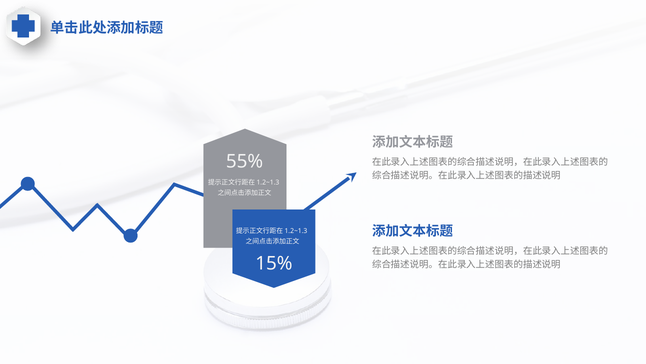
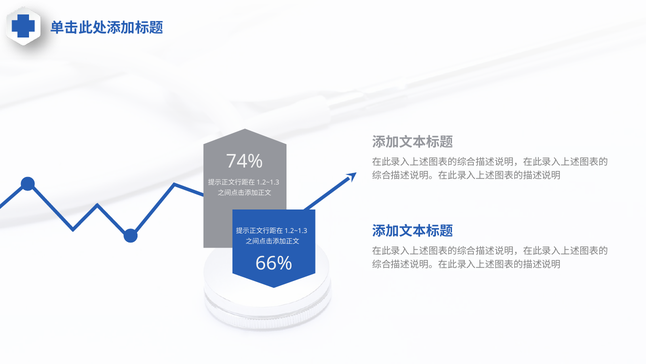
55%: 55% -> 74% (244, 161)
15%: 15% -> 66% (274, 263)
